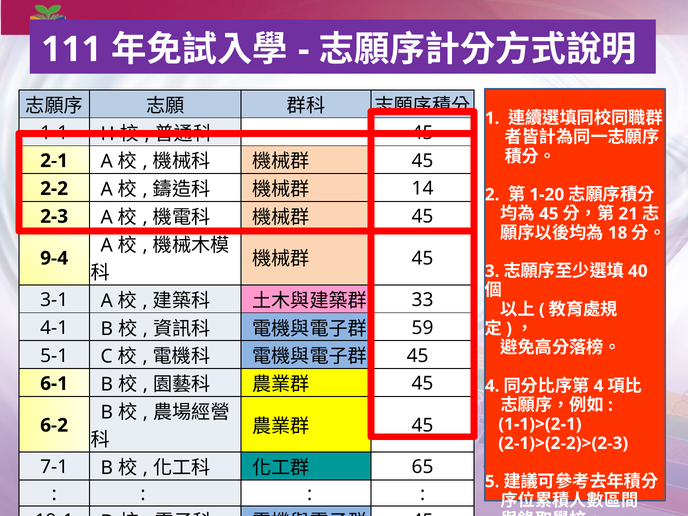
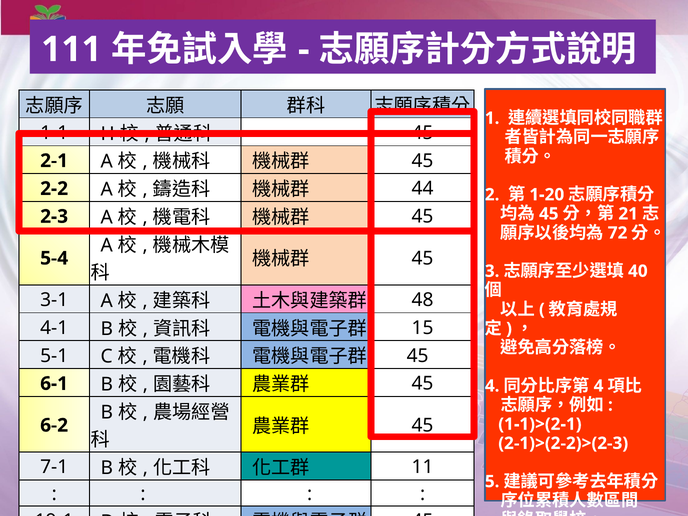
14: 14 -> 44 (423, 189)
18: 18 -> 72 (618, 233)
9-4: 9-4 -> 5-4 (54, 258)
33: 33 -> 48 (423, 300)
59: 59 -> 15 (423, 328)
65: 65 -> 11 (423, 467)
